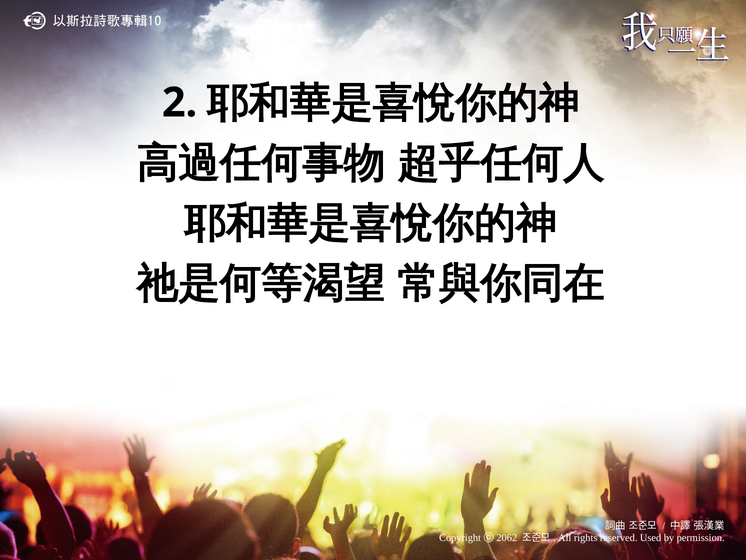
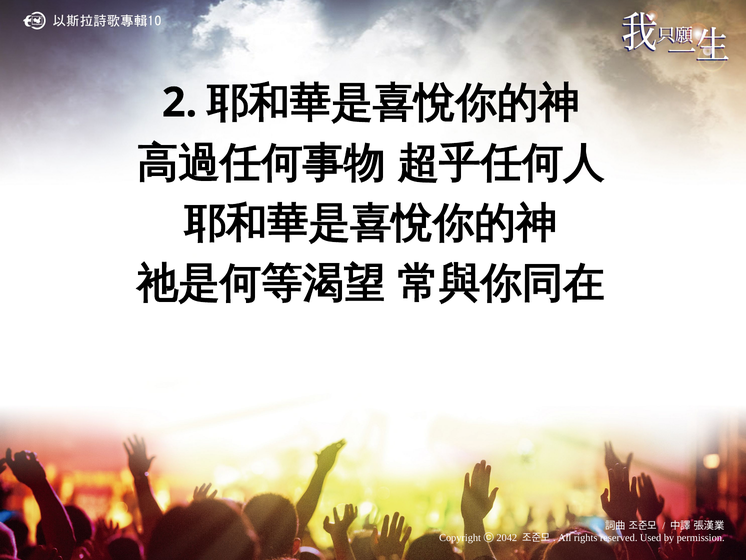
2062: 2062 -> 2042 (507, 538)
